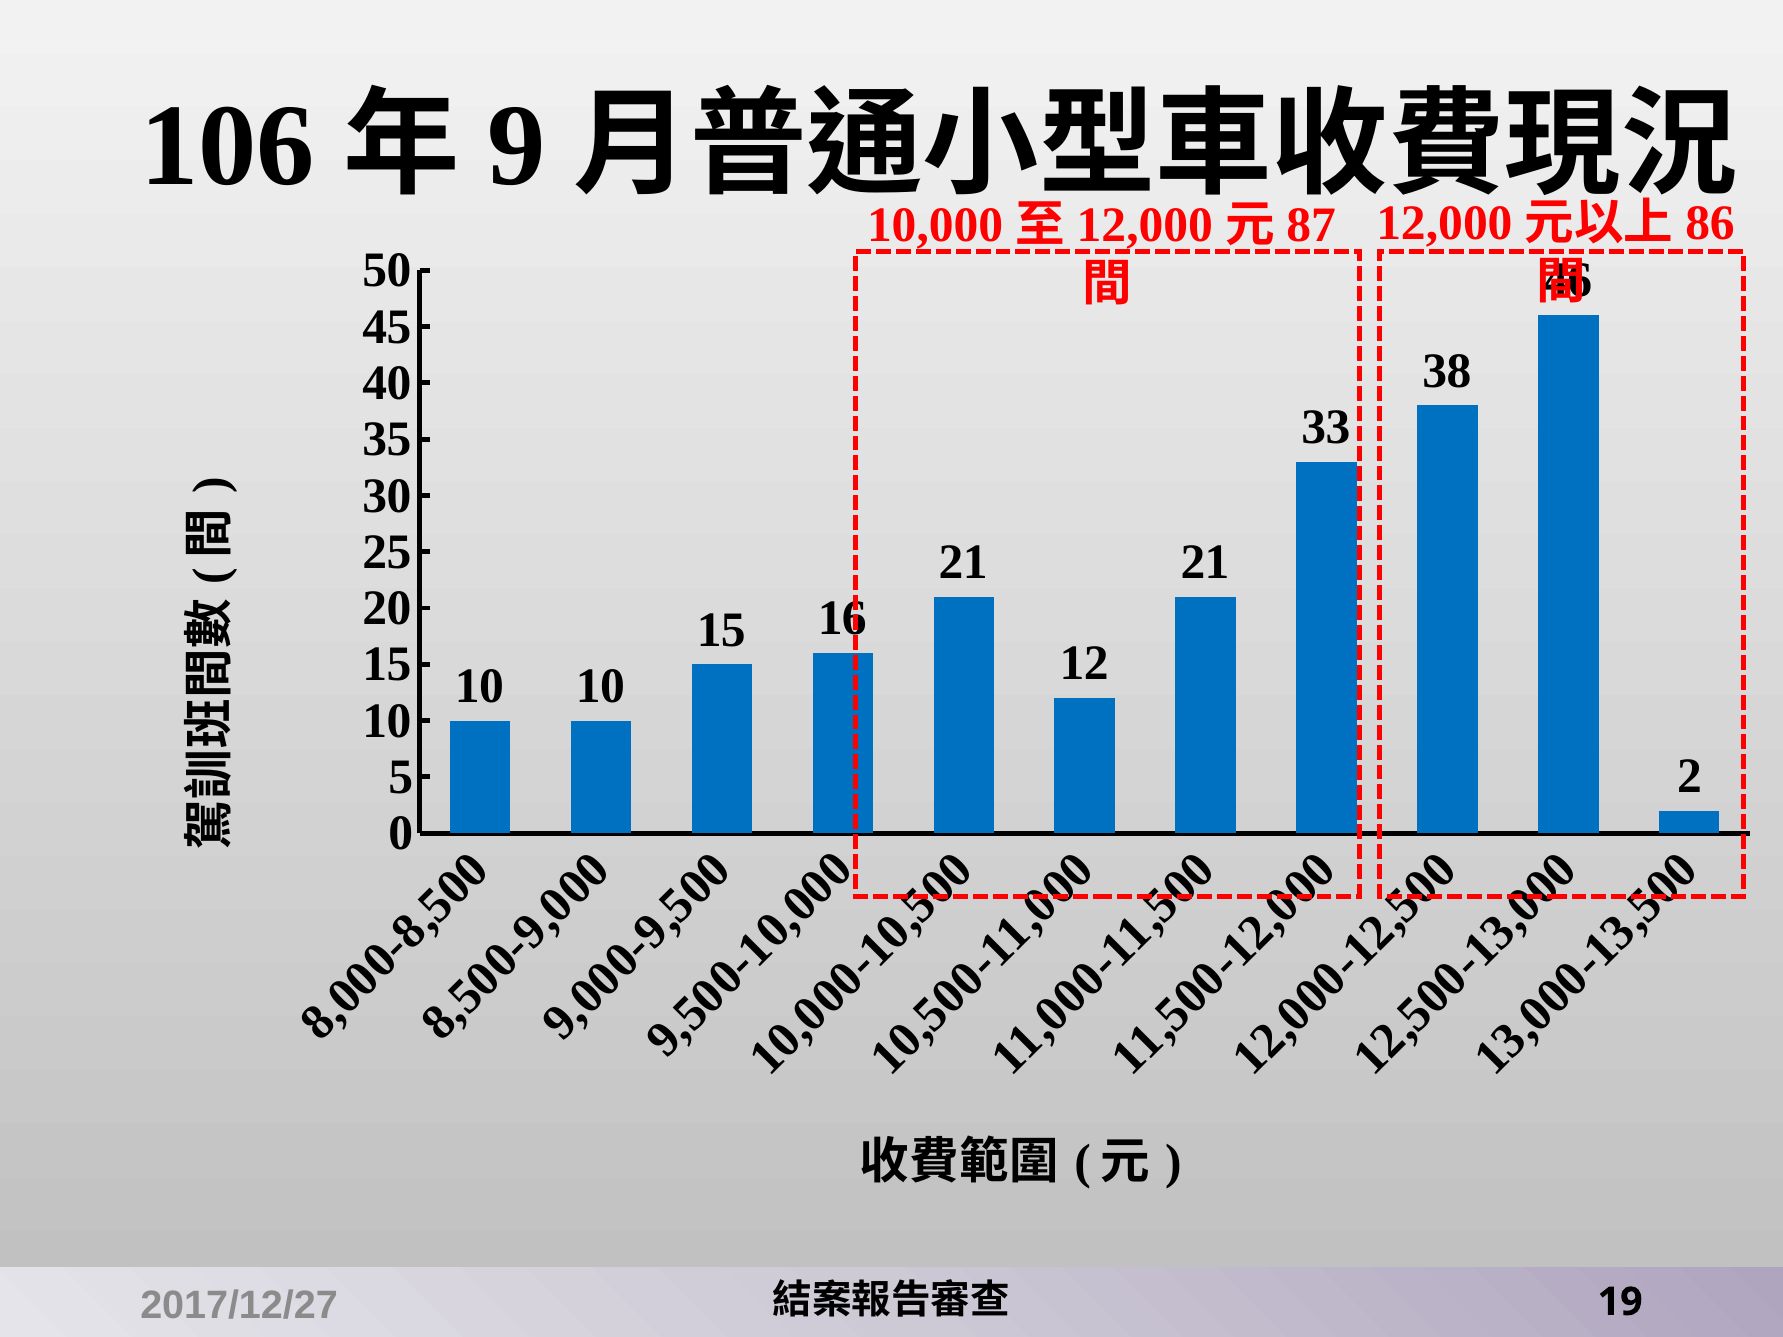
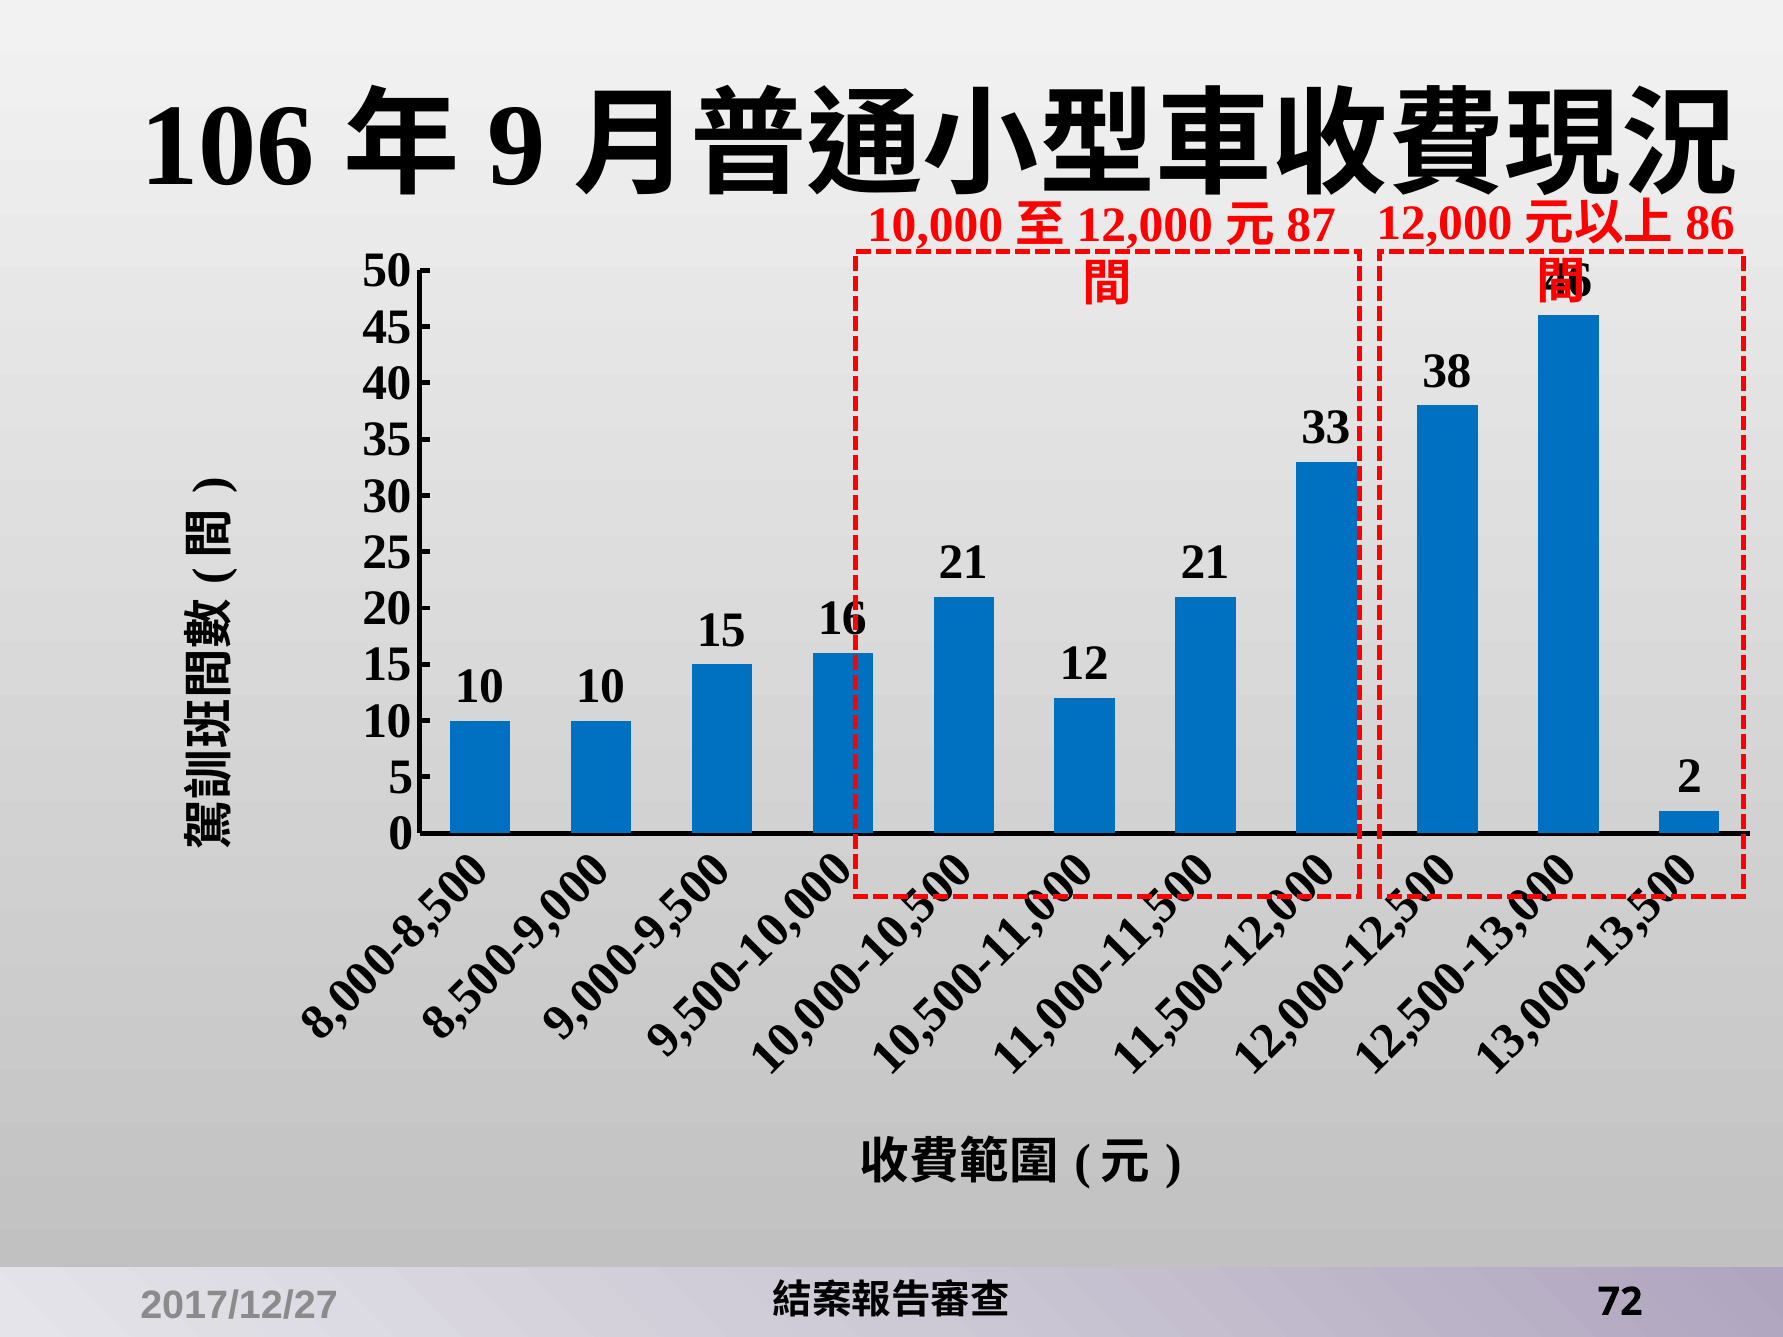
19: 19 -> 72 (1620, 1302)
